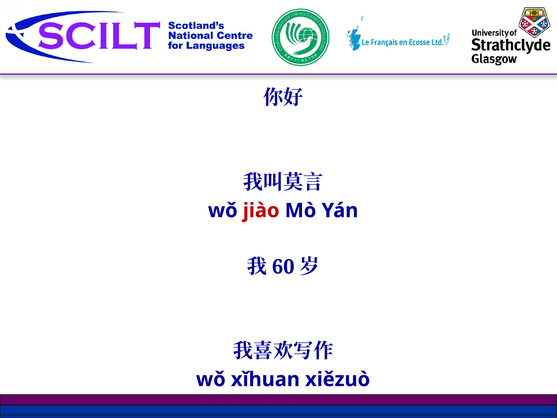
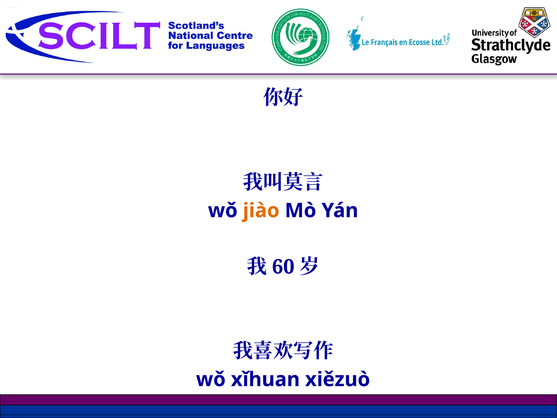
jiào colour: red -> orange (261, 210)
